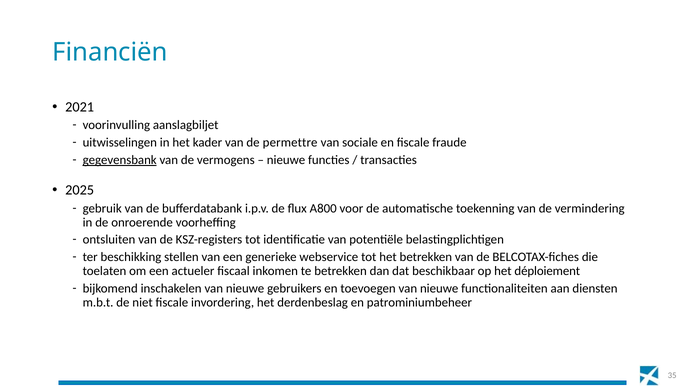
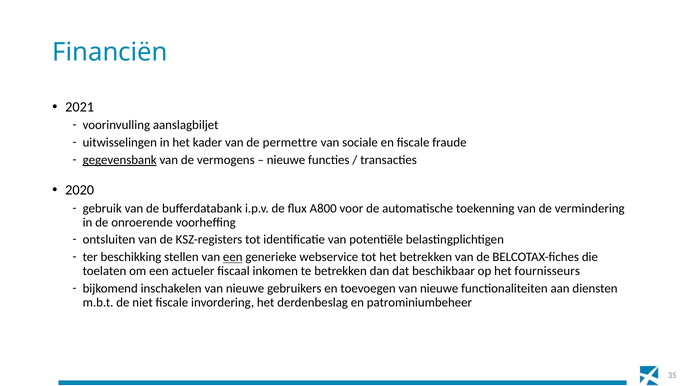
2025: 2025 -> 2020 (80, 190)
een underline: none -> present (233, 257)
déploiement: déploiement -> fournisseurs (547, 271)
